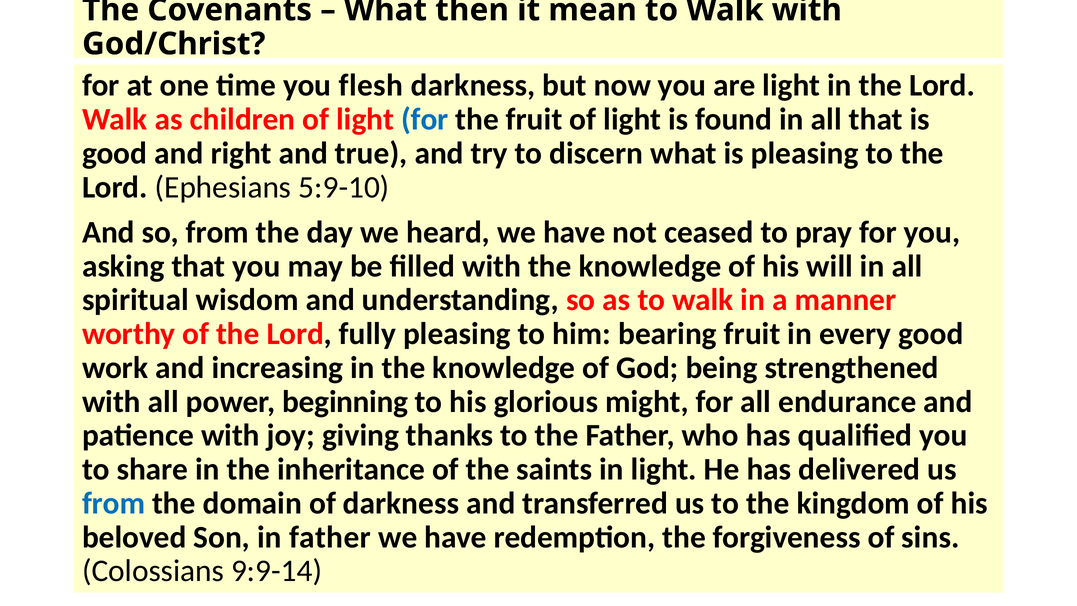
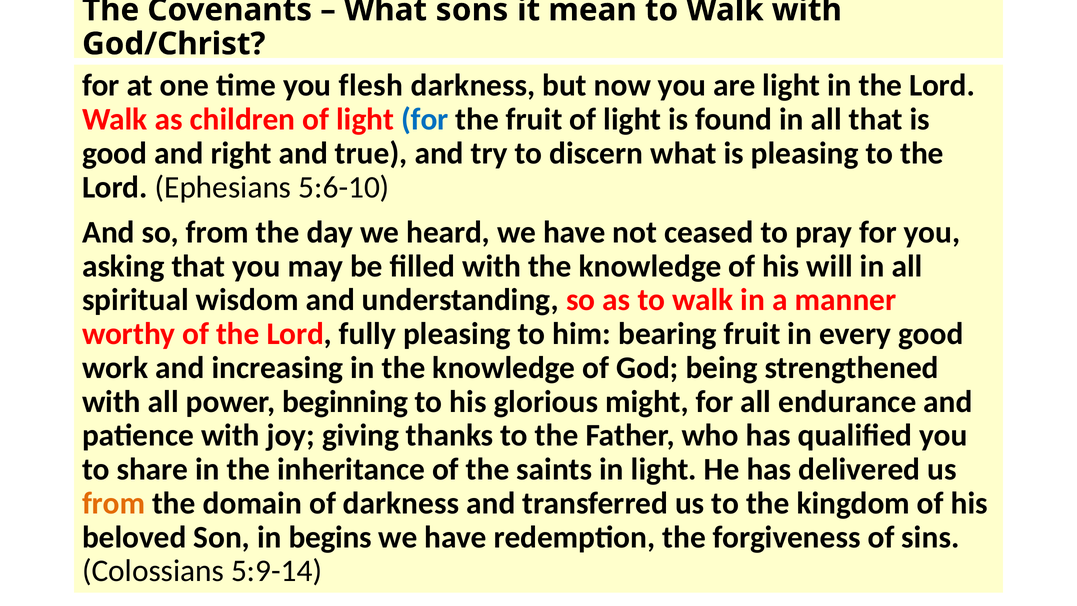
then: then -> sons (472, 10)
5:9-10: 5:9-10 -> 5:6-10 (344, 187)
from colour: blue -> orange (114, 503)
in father: father -> begins (330, 537)
9:9-14: 9:9-14 -> 5:9-14 (277, 571)
